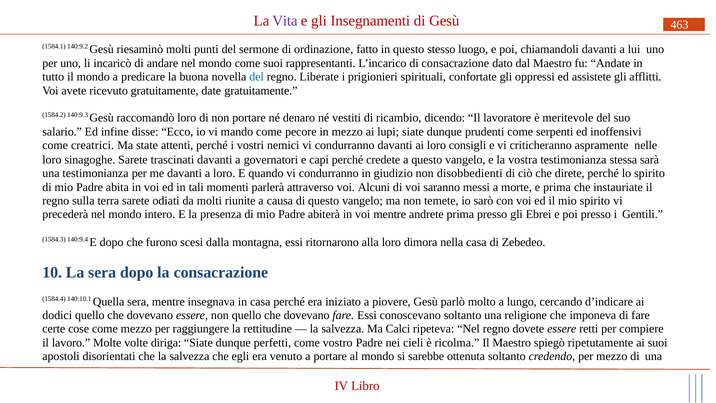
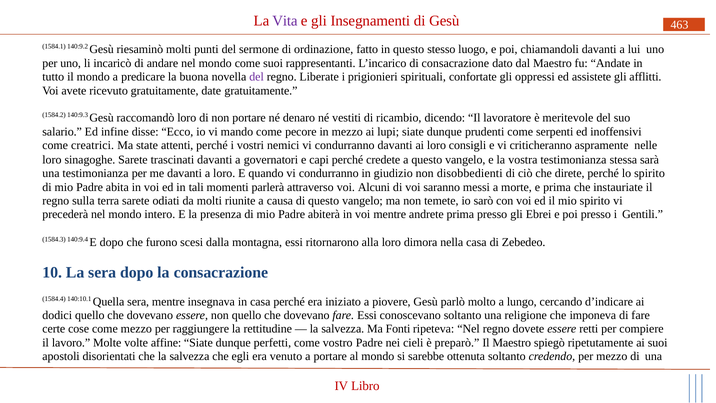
del colour: blue -> purple (257, 77)
Calci: Calci -> Fonti (398, 329)
diriga: diriga -> affine (166, 343)
ricolma: ricolma -> preparò (457, 343)
